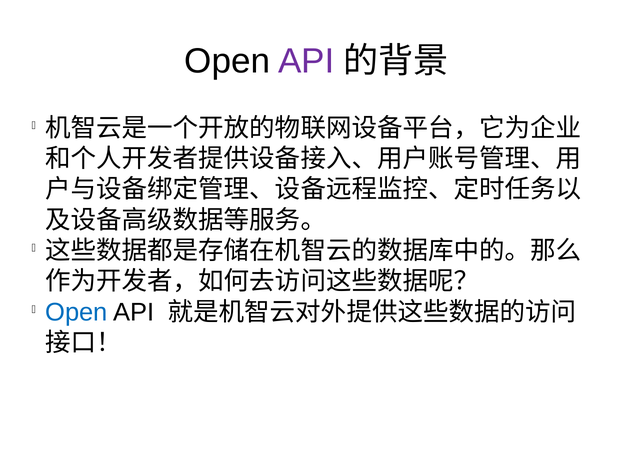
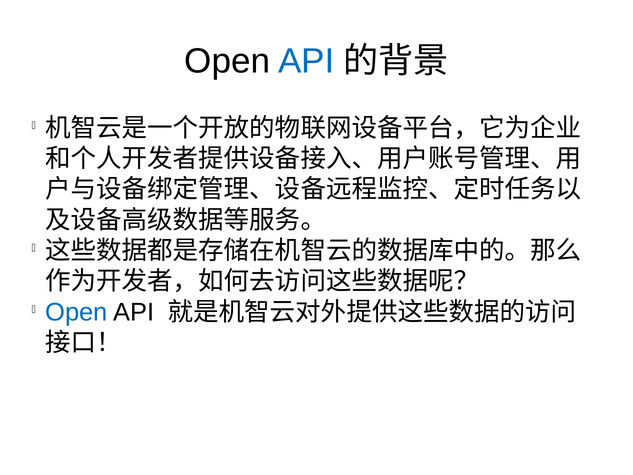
API colour: purple -> blue (306, 61)
